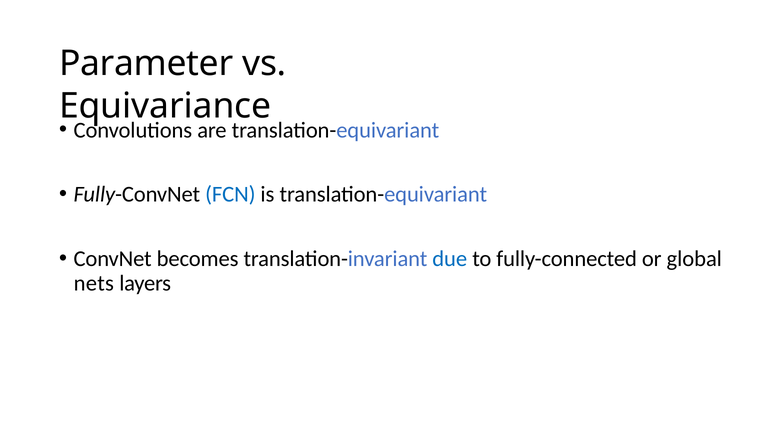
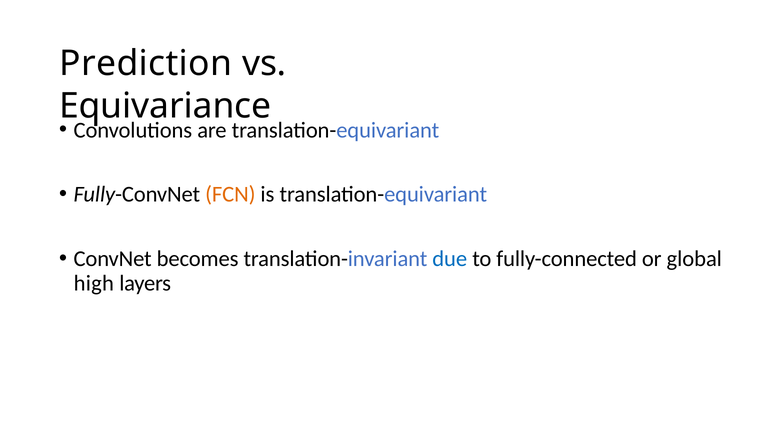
Parameter: Parameter -> Prediction (146, 63)
FCN colour: blue -> orange (230, 194)
nets: nets -> high (94, 283)
